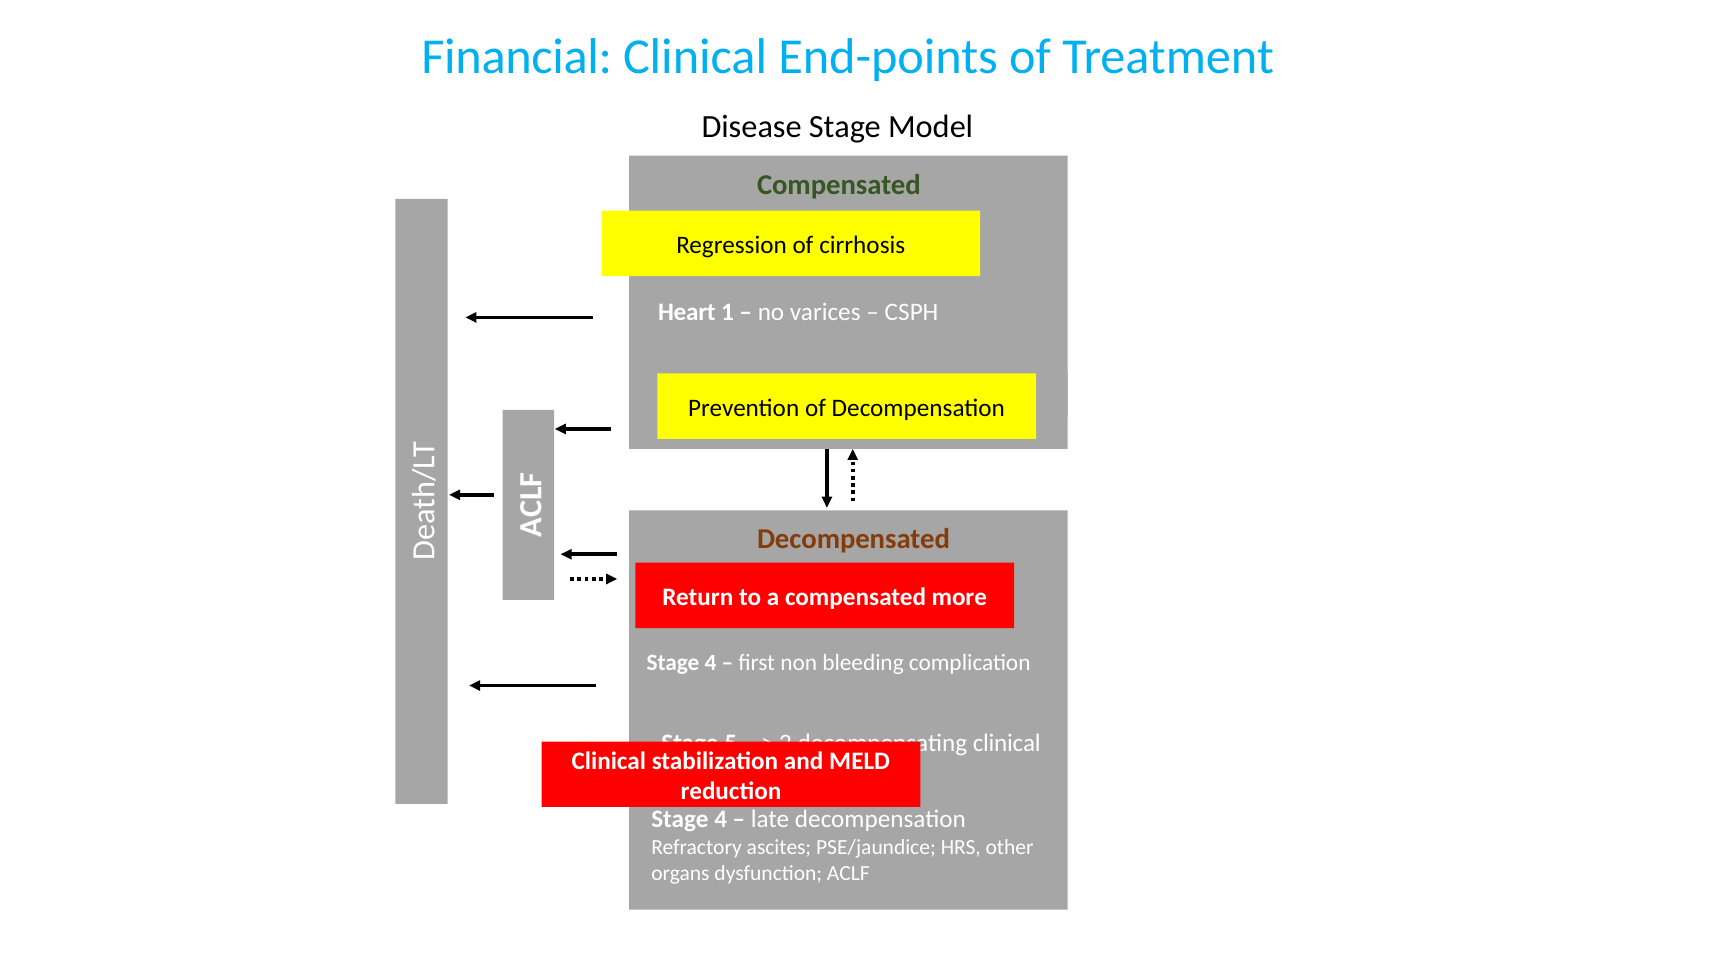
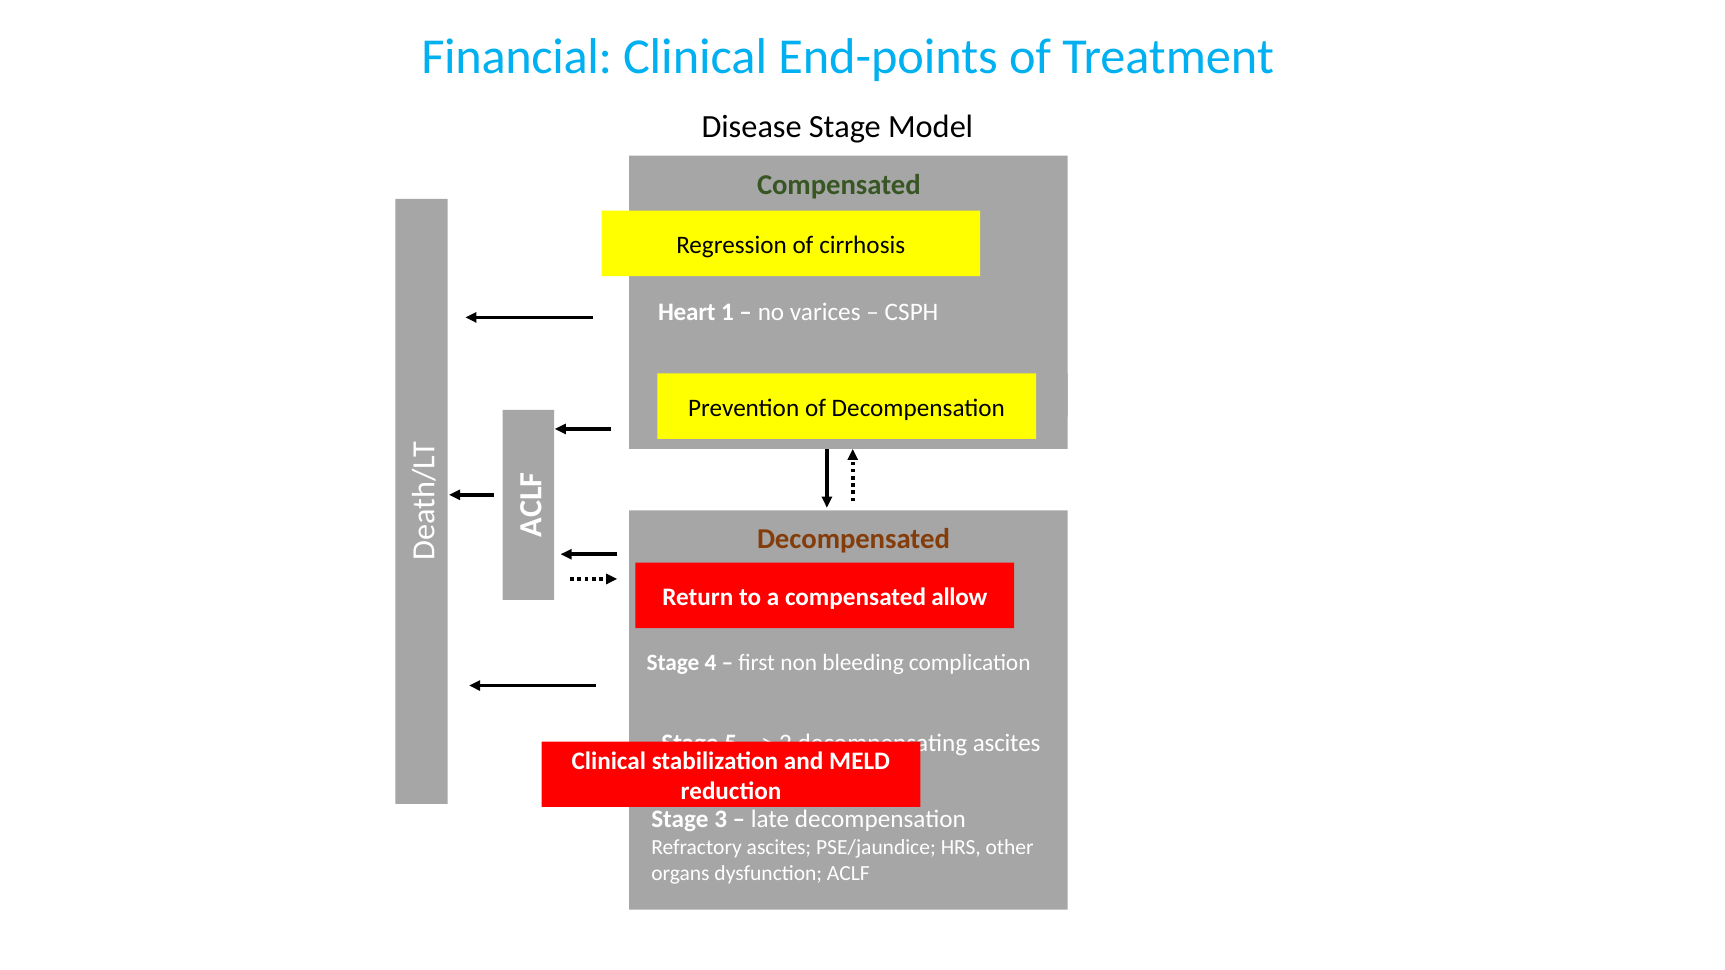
more: more -> allow (959, 597)
clinical: clinical -> ascites (1007, 743)
4: 4 -> 3 (721, 820)
